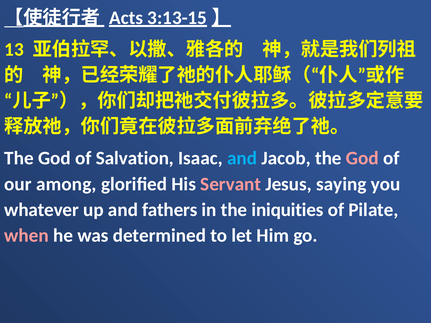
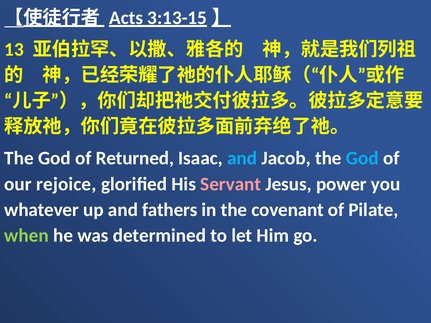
Salvation: Salvation -> Returned (135, 158)
God colour: pink -> light blue (362, 158)
among: among -> rejoice (66, 184)
saying: saying -> power (341, 184)
iniquities: iniquities -> covenant (288, 210)
when colour: pink -> light green (27, 236)
